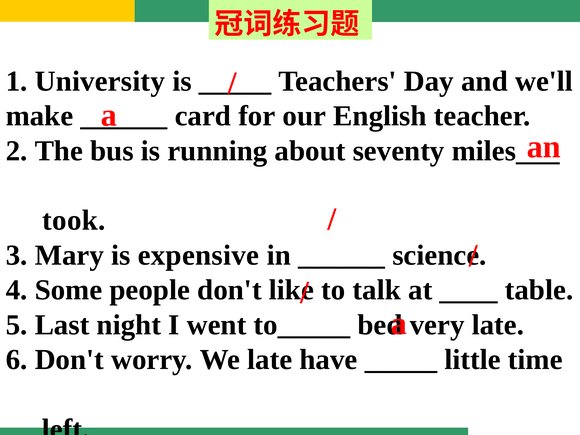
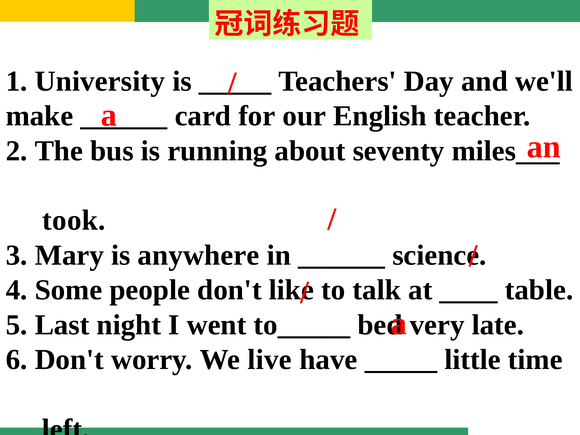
expensive: expensive -> anywhere (198, 255)
We late: late -> live (270, 360)
